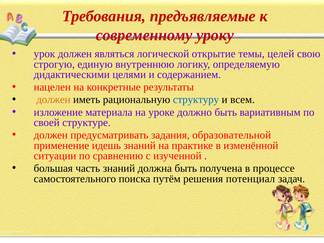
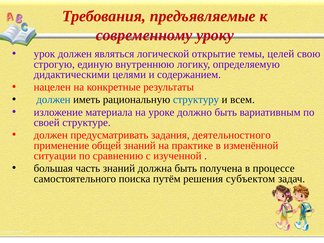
должен colour: orange -> blue (53, 100)
образовательной: образовательной -> деятельностного (232, 135)
идешь: идешь -> общей (106, 145)
потенциал: потенциал -> субъектом (250, 179)
